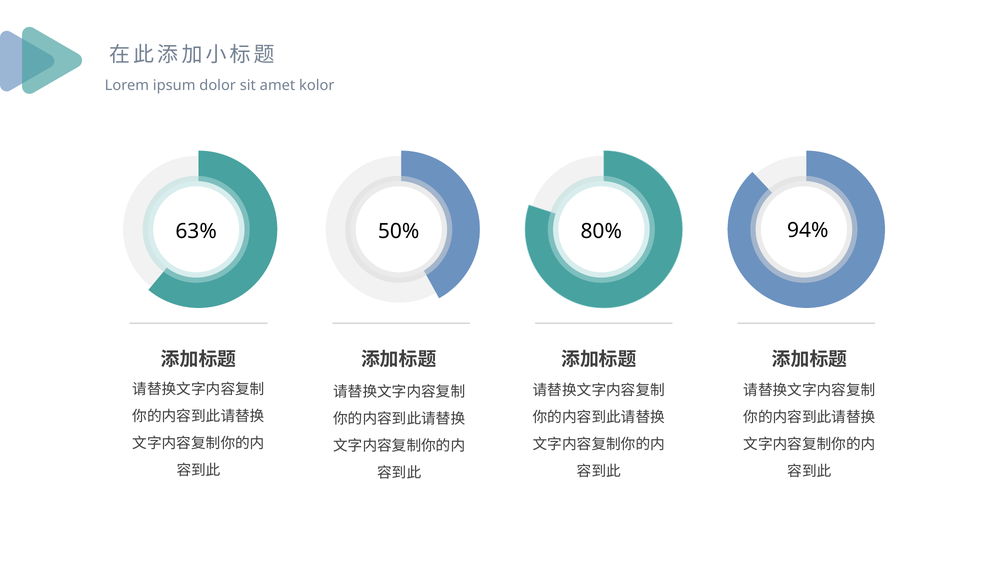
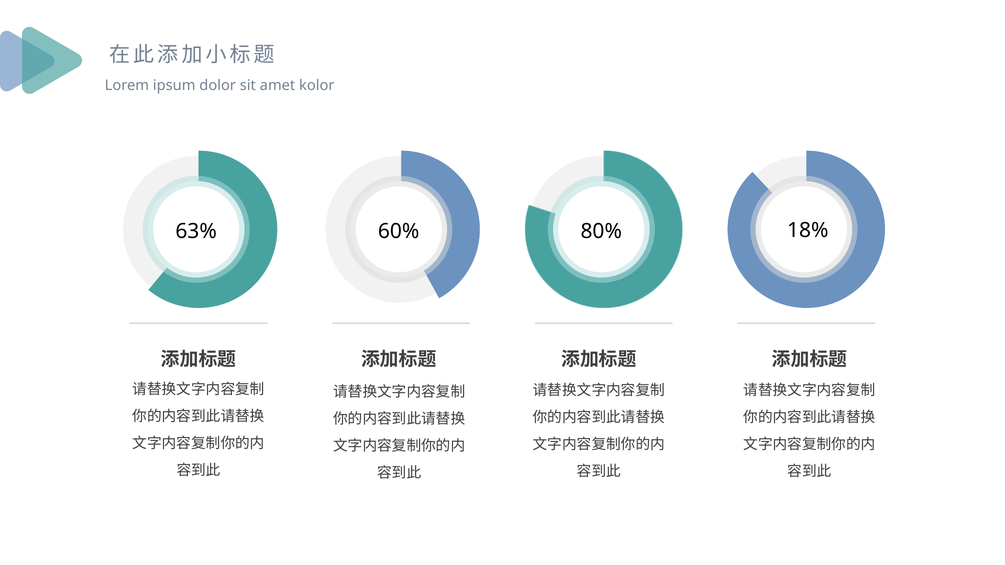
50%: 50% -> 60% (399, 231)
94%: 94% -> 18% (808, 231)
